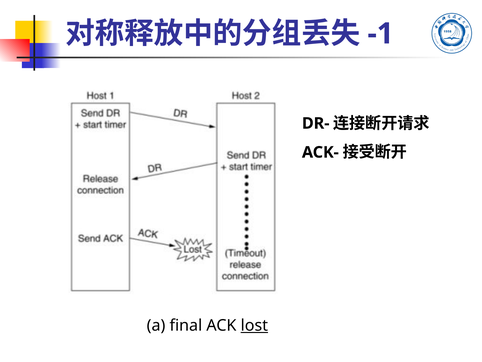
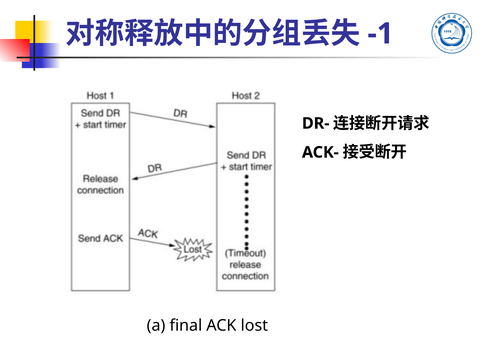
lost underline: present -> none (254, 325)
